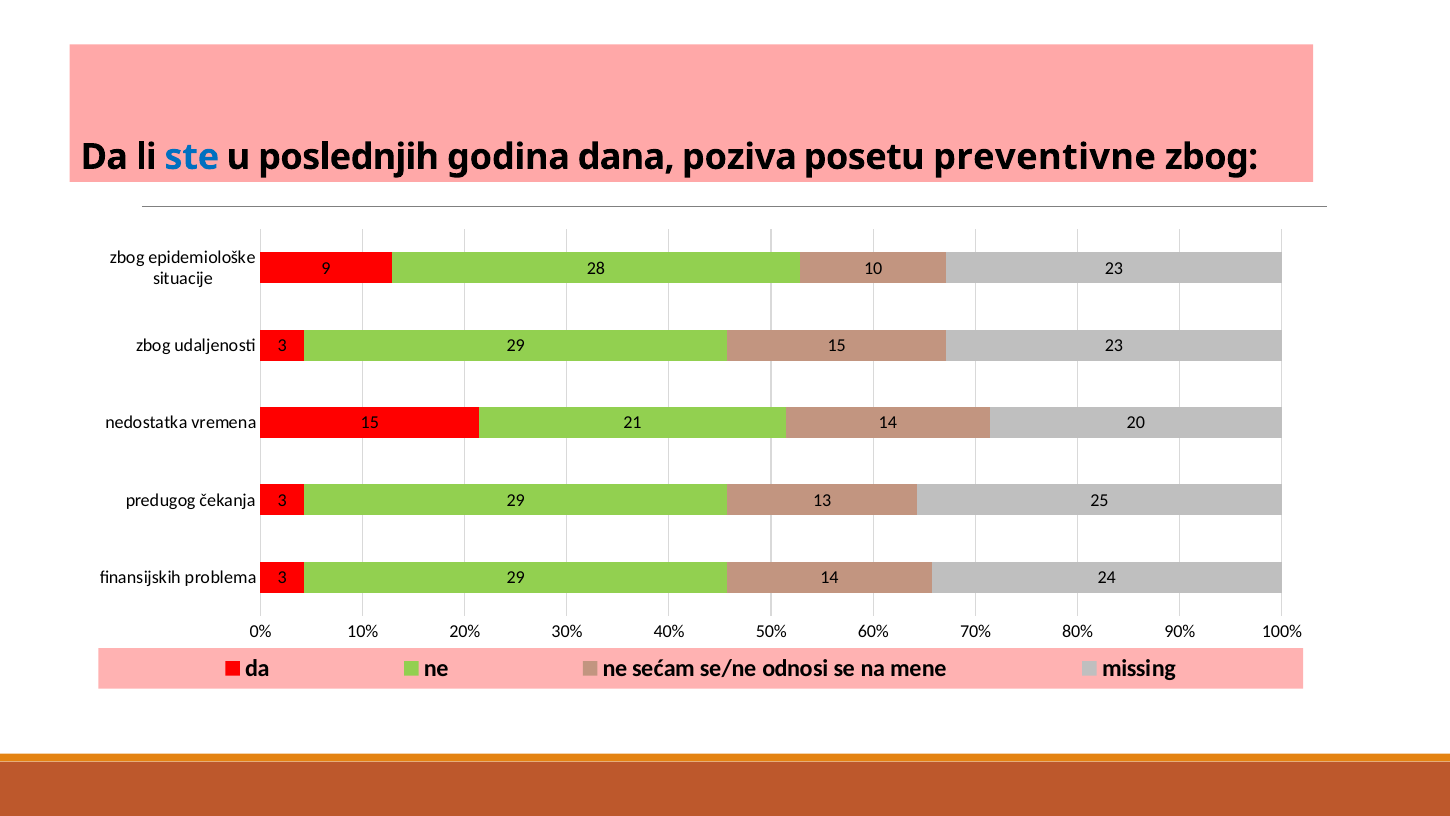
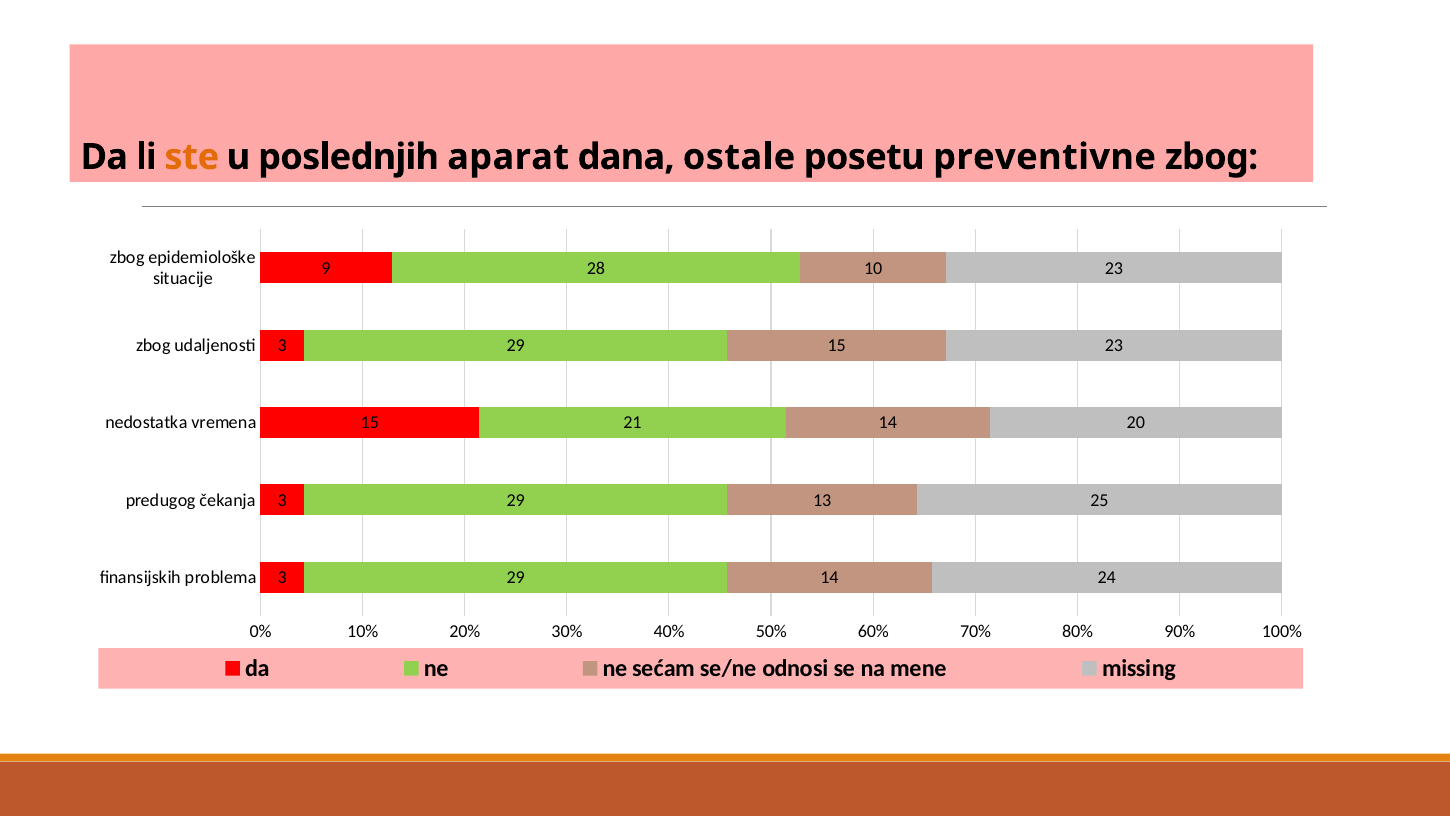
ste colour: blue -> orange (192, 157)
godina: godina -> aparat (508, 157)
poziva: poziva -> ostale (739, 157)
